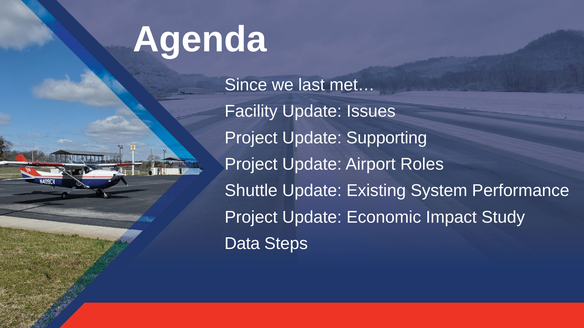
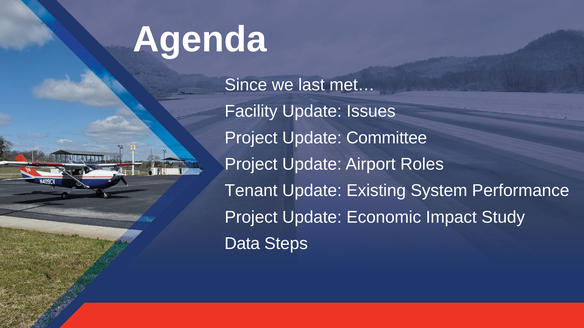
Supporting: Supporting -> Committee (387, 138)
Shuttle: Shuttle -> Tenant (251, 191)
